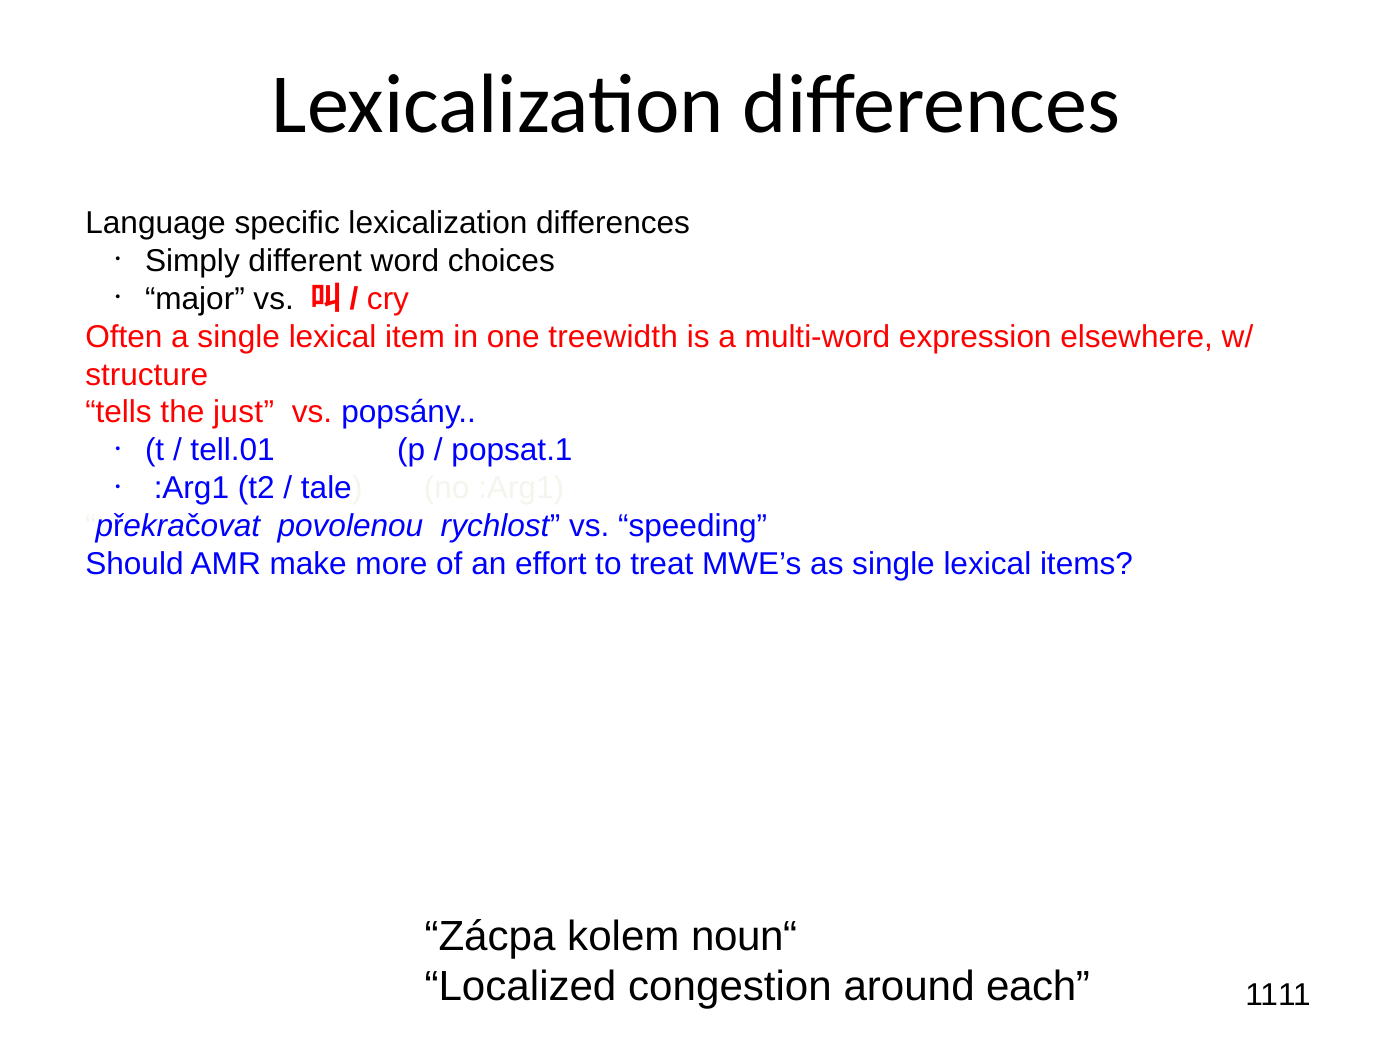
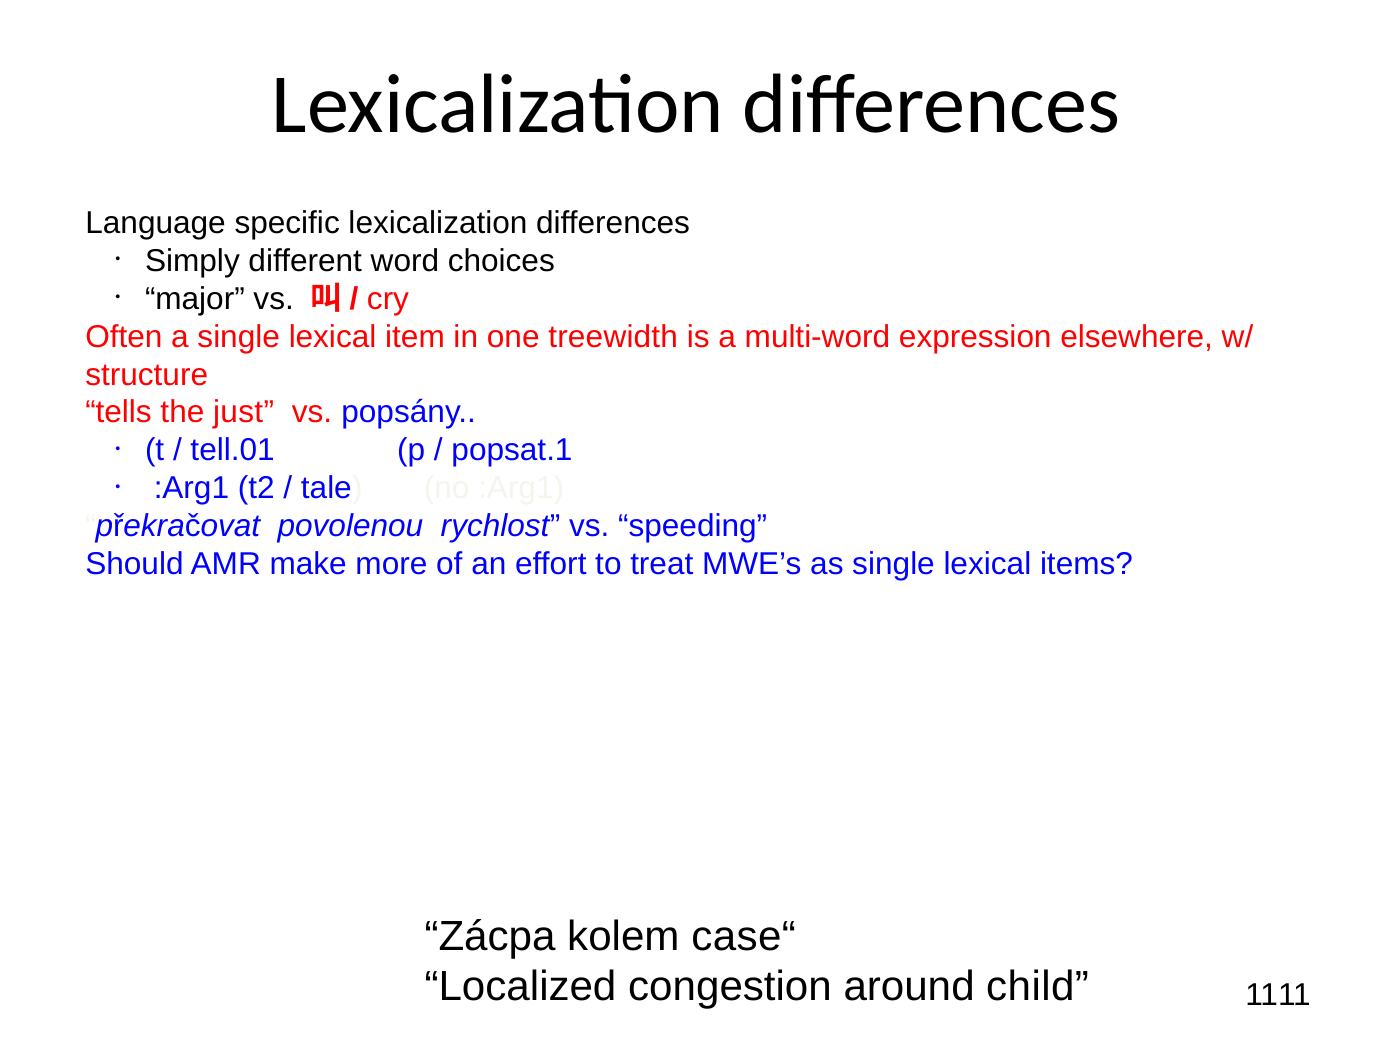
noun“: noun“ -> case“ (744, 937)
each: each -> child (1038, 988)
